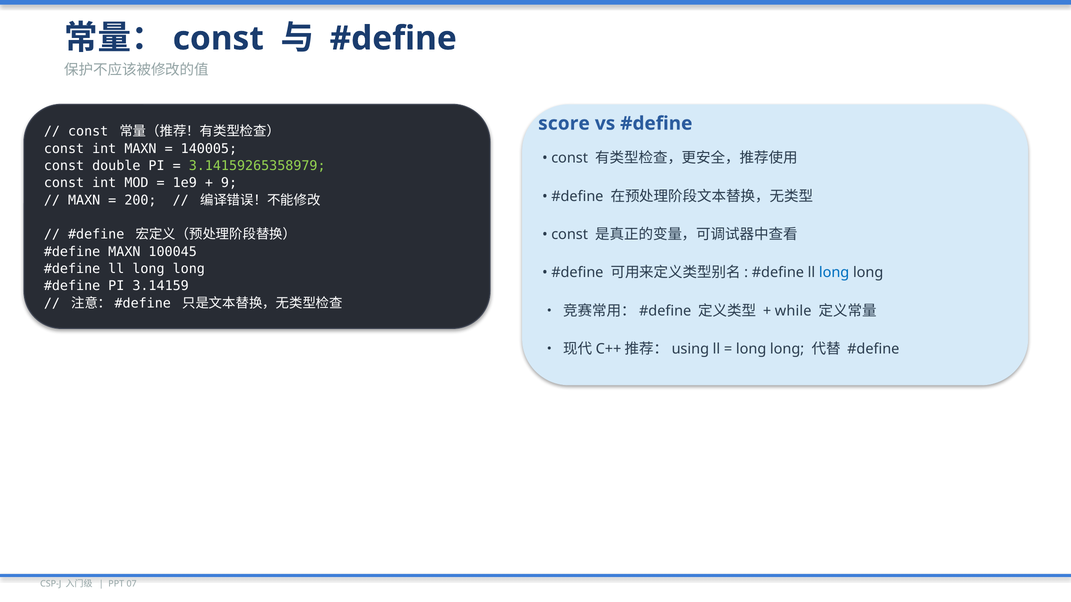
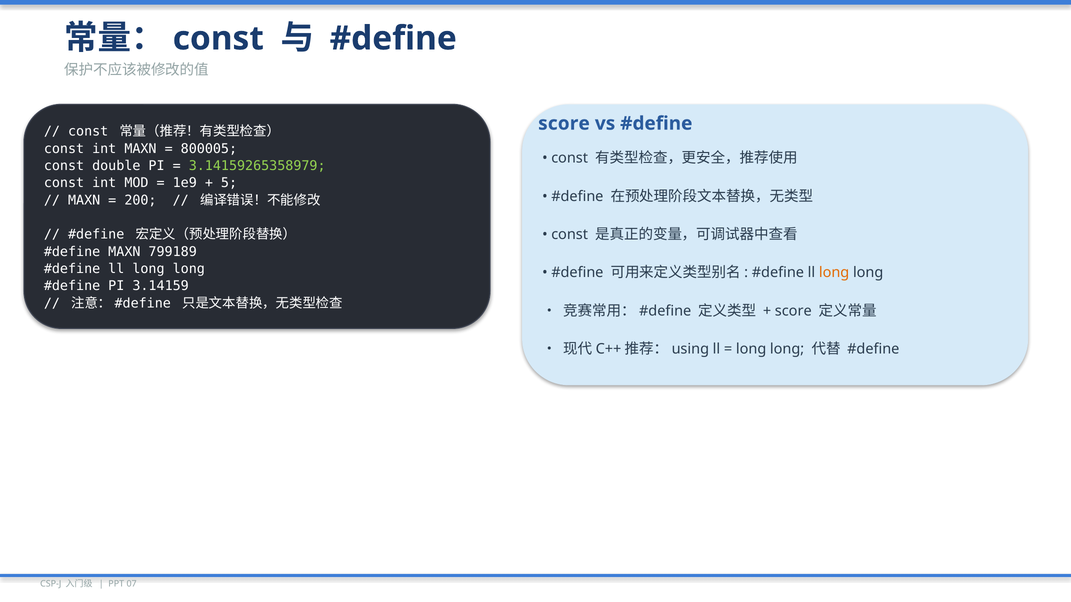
140005: 140005 -> 800005 (209, 149)
9: 9 -> 5 (229, 183)
100045: 100045 -> 799189 (173, 252)
long colour: blue -> orange (834, 273)
while: while -> score (793, 311)
